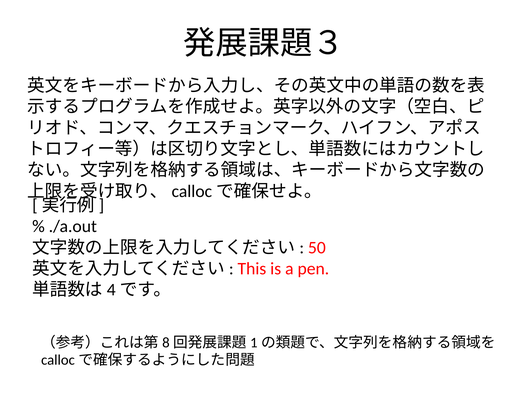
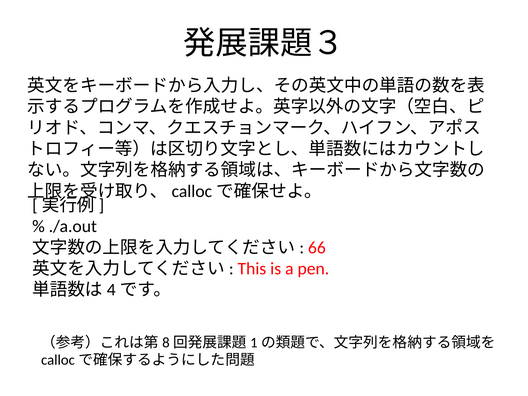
50: 50 -> 66 (317, 248)
